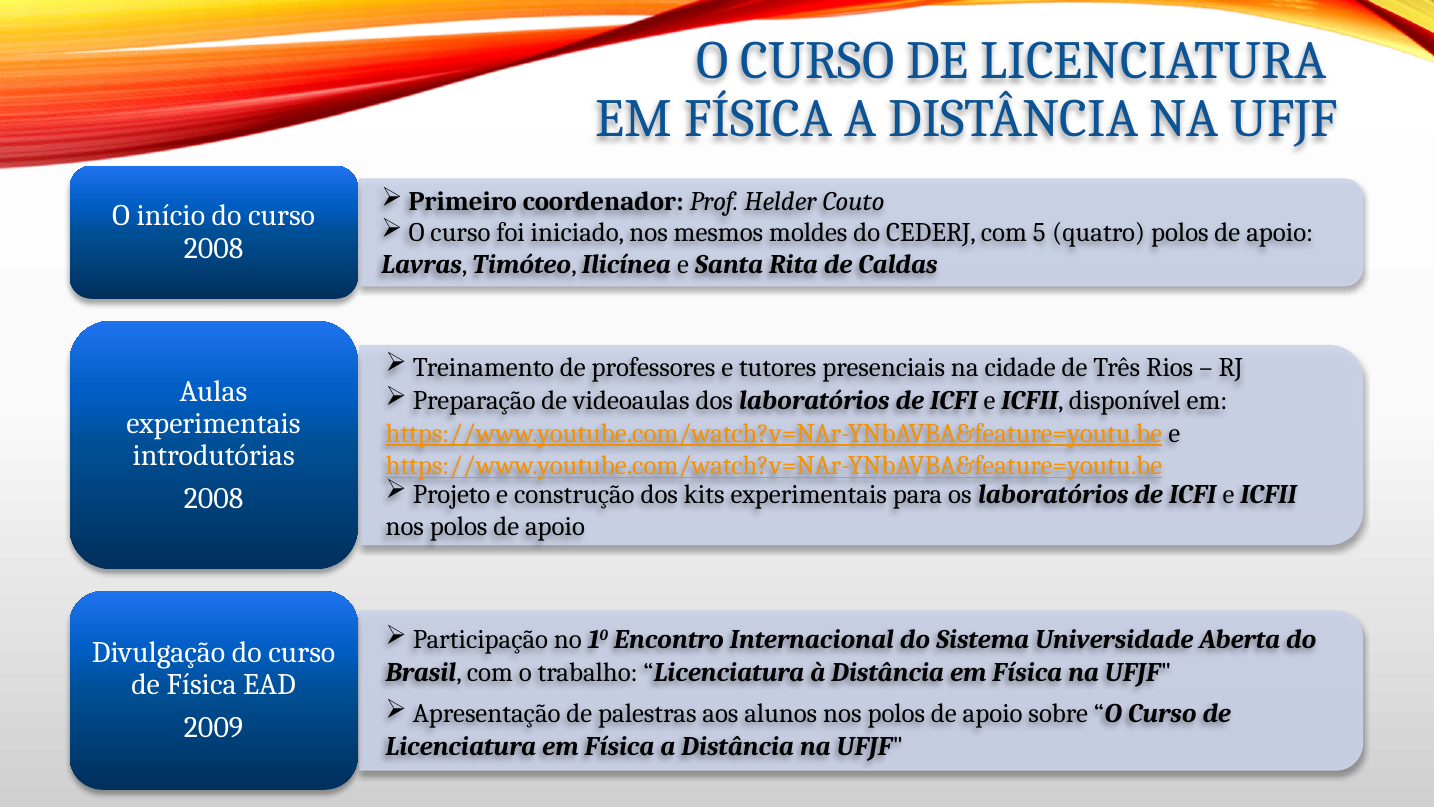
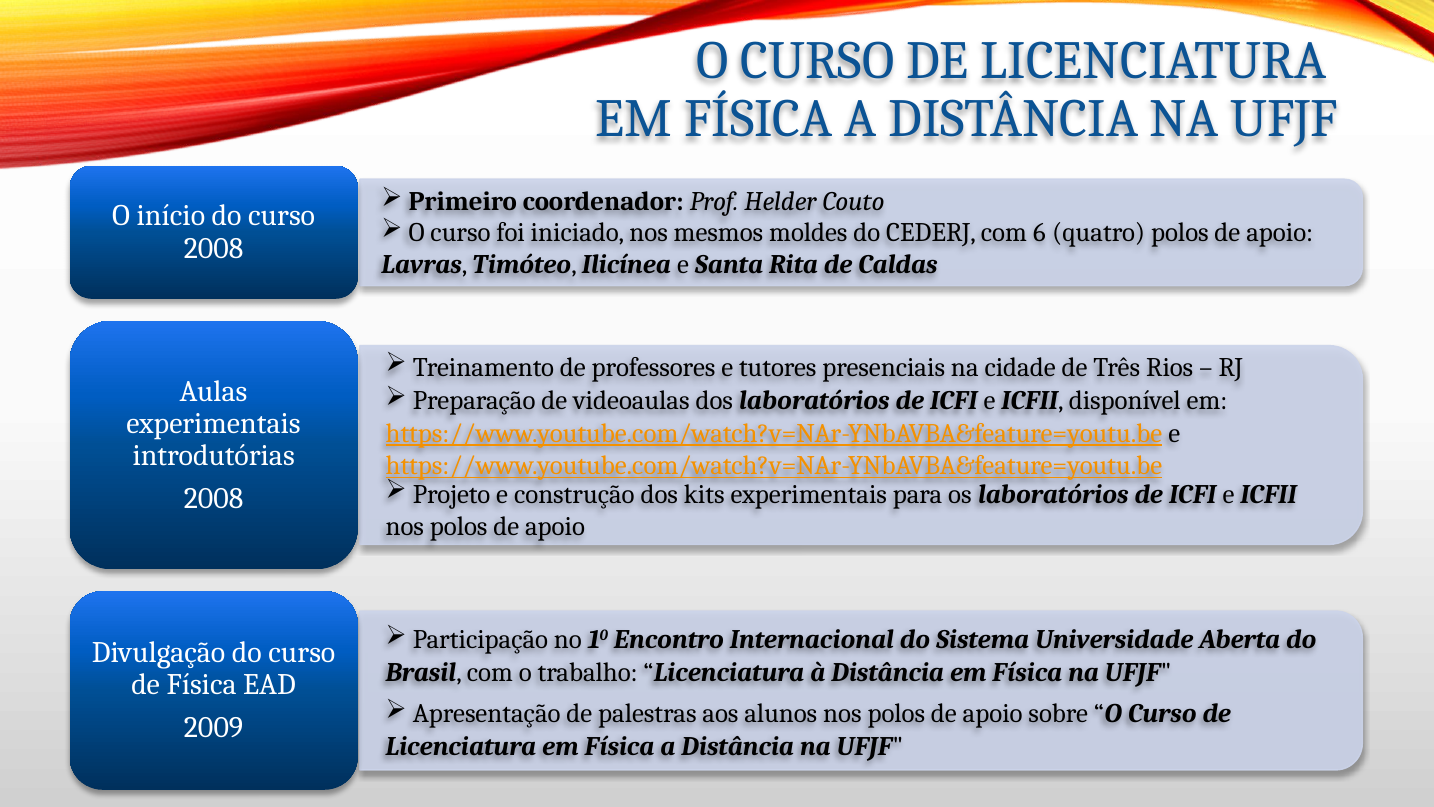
5: 5 -> 6 (1039, 232)
